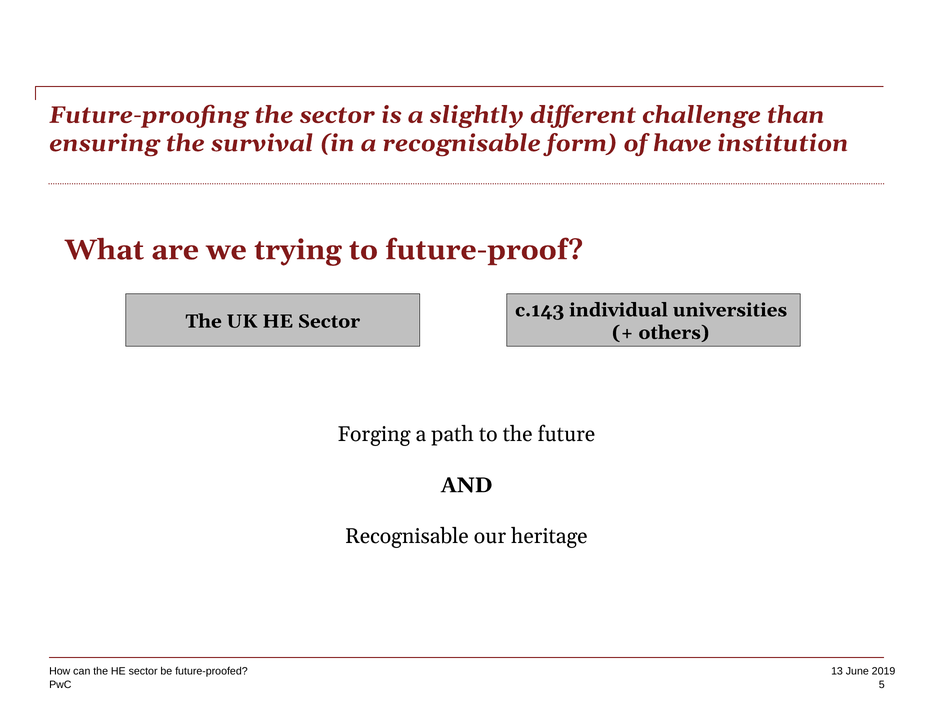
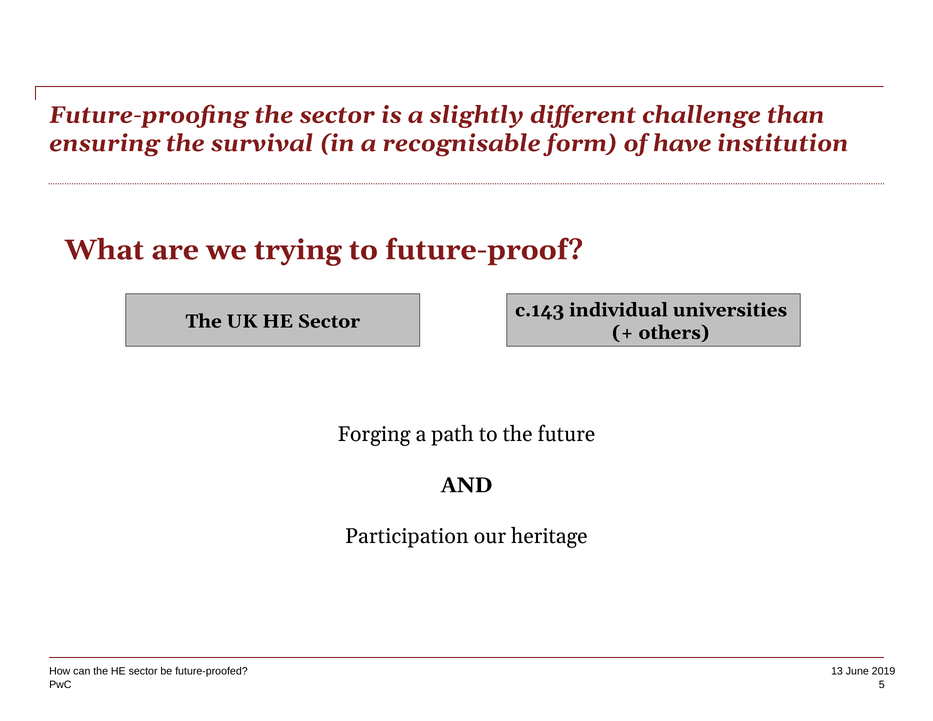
Recognisable: Recognisable -> Participation (407, 536)
